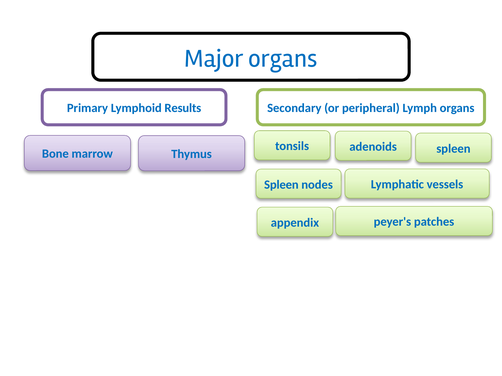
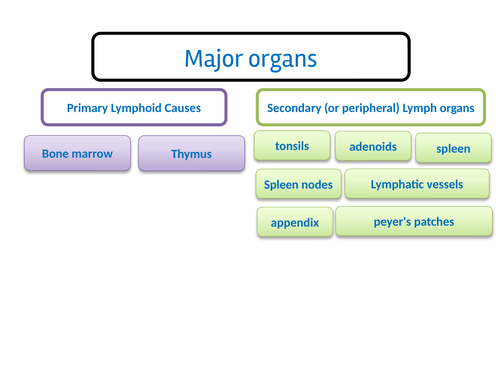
Results: Results -> Causes (183, 108)
